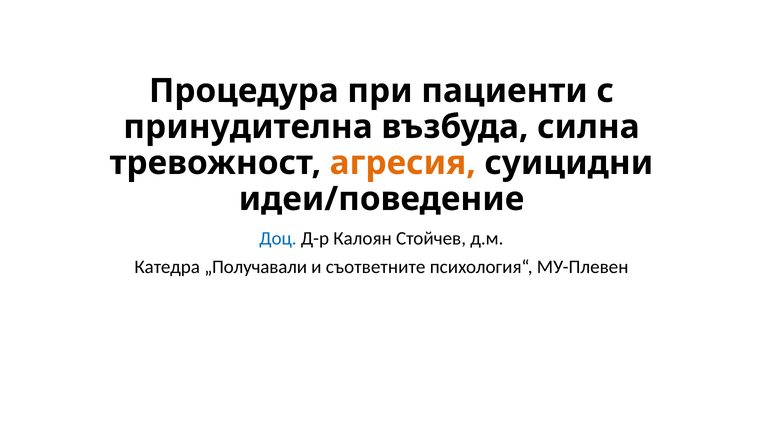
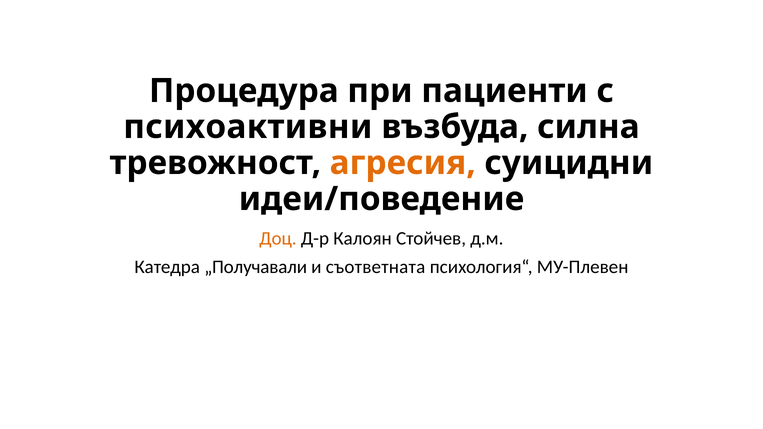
принудителна: принудителна -> психоактивни (248, 127)
Доц colour: blue -> orange (278, 238)
съответните: съответните -> съответната (376, 267)
